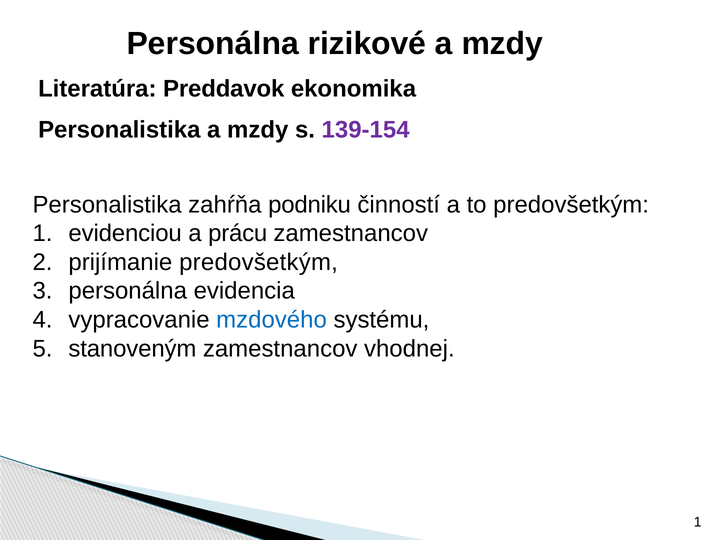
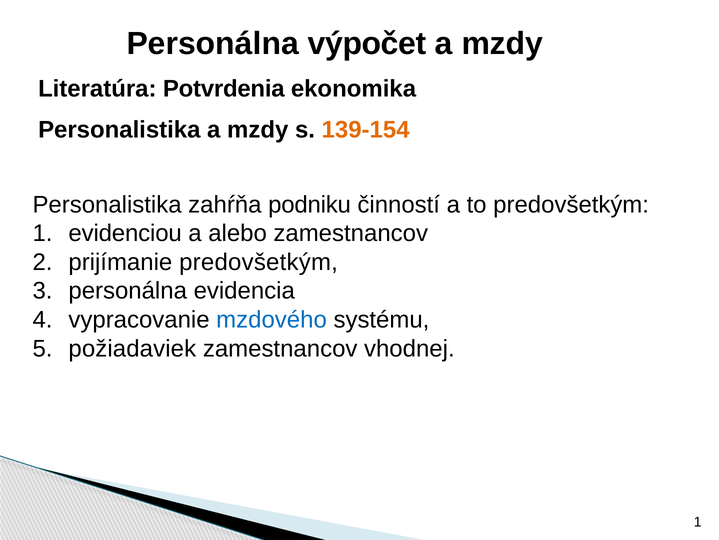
rizikové: rizikové -> výpočet (367, 44)
Preddavok: Preddavok -> Potvrdenia (224, 89)
139-154 colour: purple -> orange (366, 129)
prácu: prácu -> alebo (238, 233)
stanoveným: stanoveným -> požiadaviek (132, 348)
